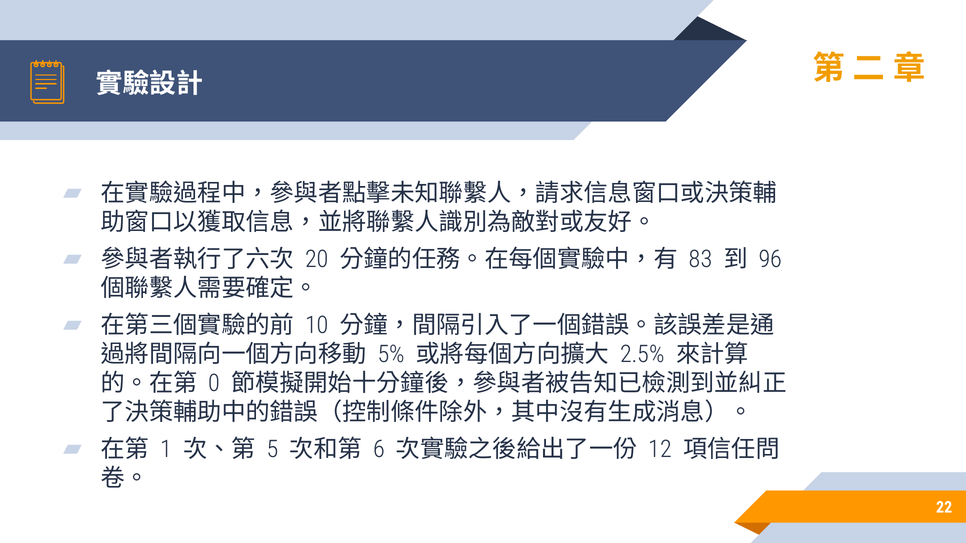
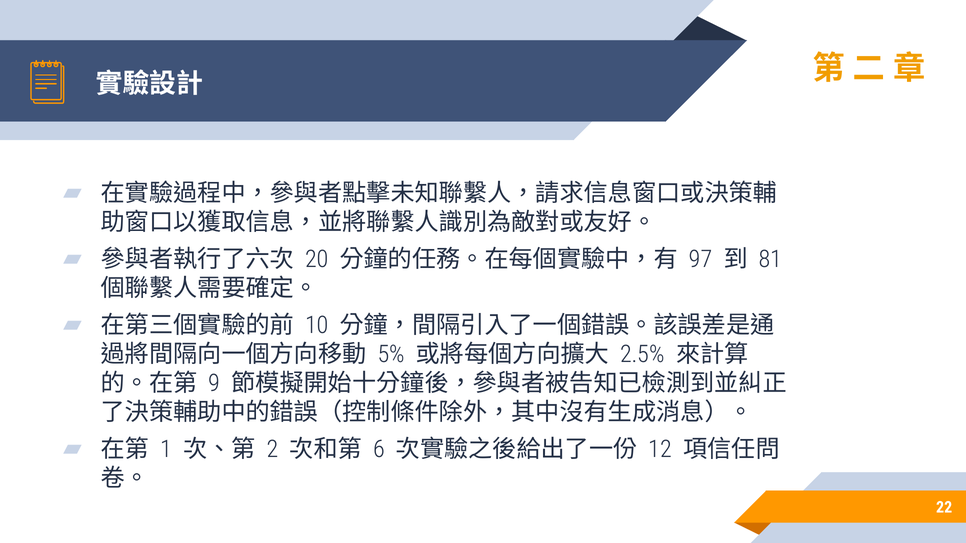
83: 83 -> 97 (701, 260)
96: 96 -> 81 (770, 260)
0: 0 -> 9 (214, 384)
5: 5 -> 2 (272, 450)
